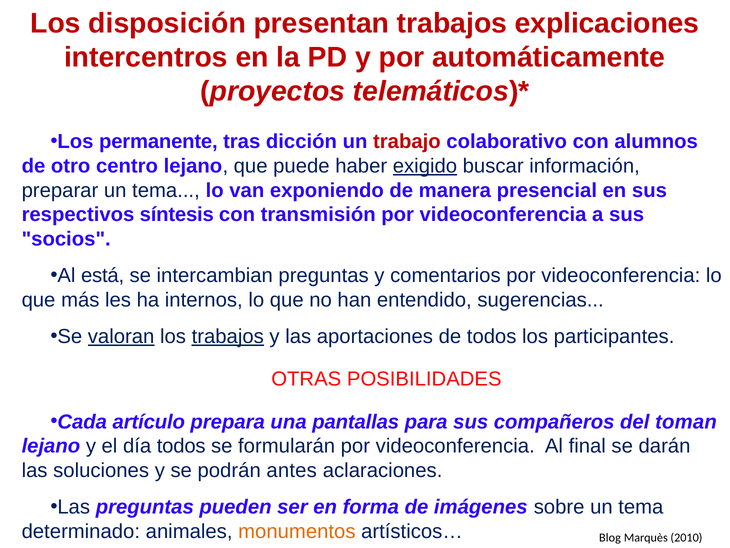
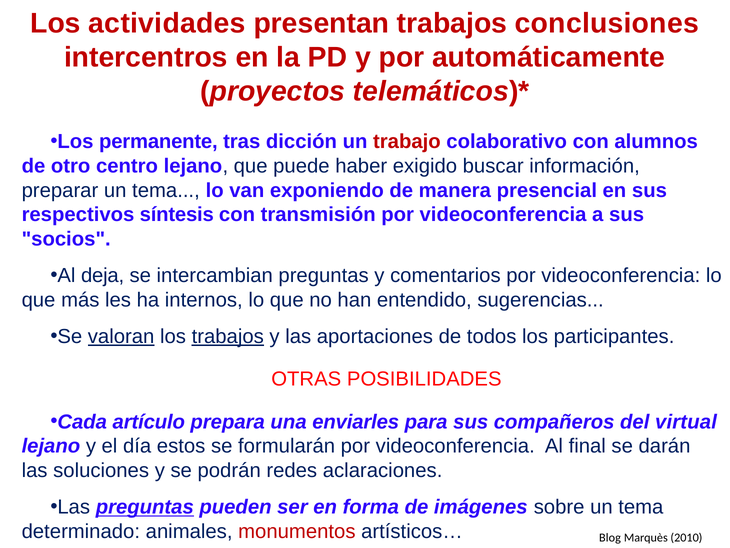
disposición: disposición -> actividades (167, 23)
explicaciones: explicaciones -> conclusiones (607, 23)
exigido underline: present -> none (425, 166)
está: está -> deja (103, 275)
pantallas: pantallas -> enviarles (356, 421)
toman: toman -> virtual (686, 421)
día todos: todos -> estos (181, 446)
antes: antes -> redes (292, 470)
preguntas underline: none -> present (145, 507)
monumentos colour: orange -> red (297, 531)
